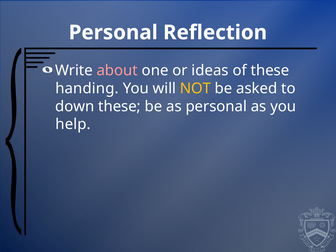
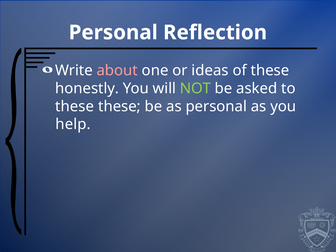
handing: handing -> honestly (87, 88)
NOT colour: yellow -> light green (195, 88)
down: down -> these (75, 106)
